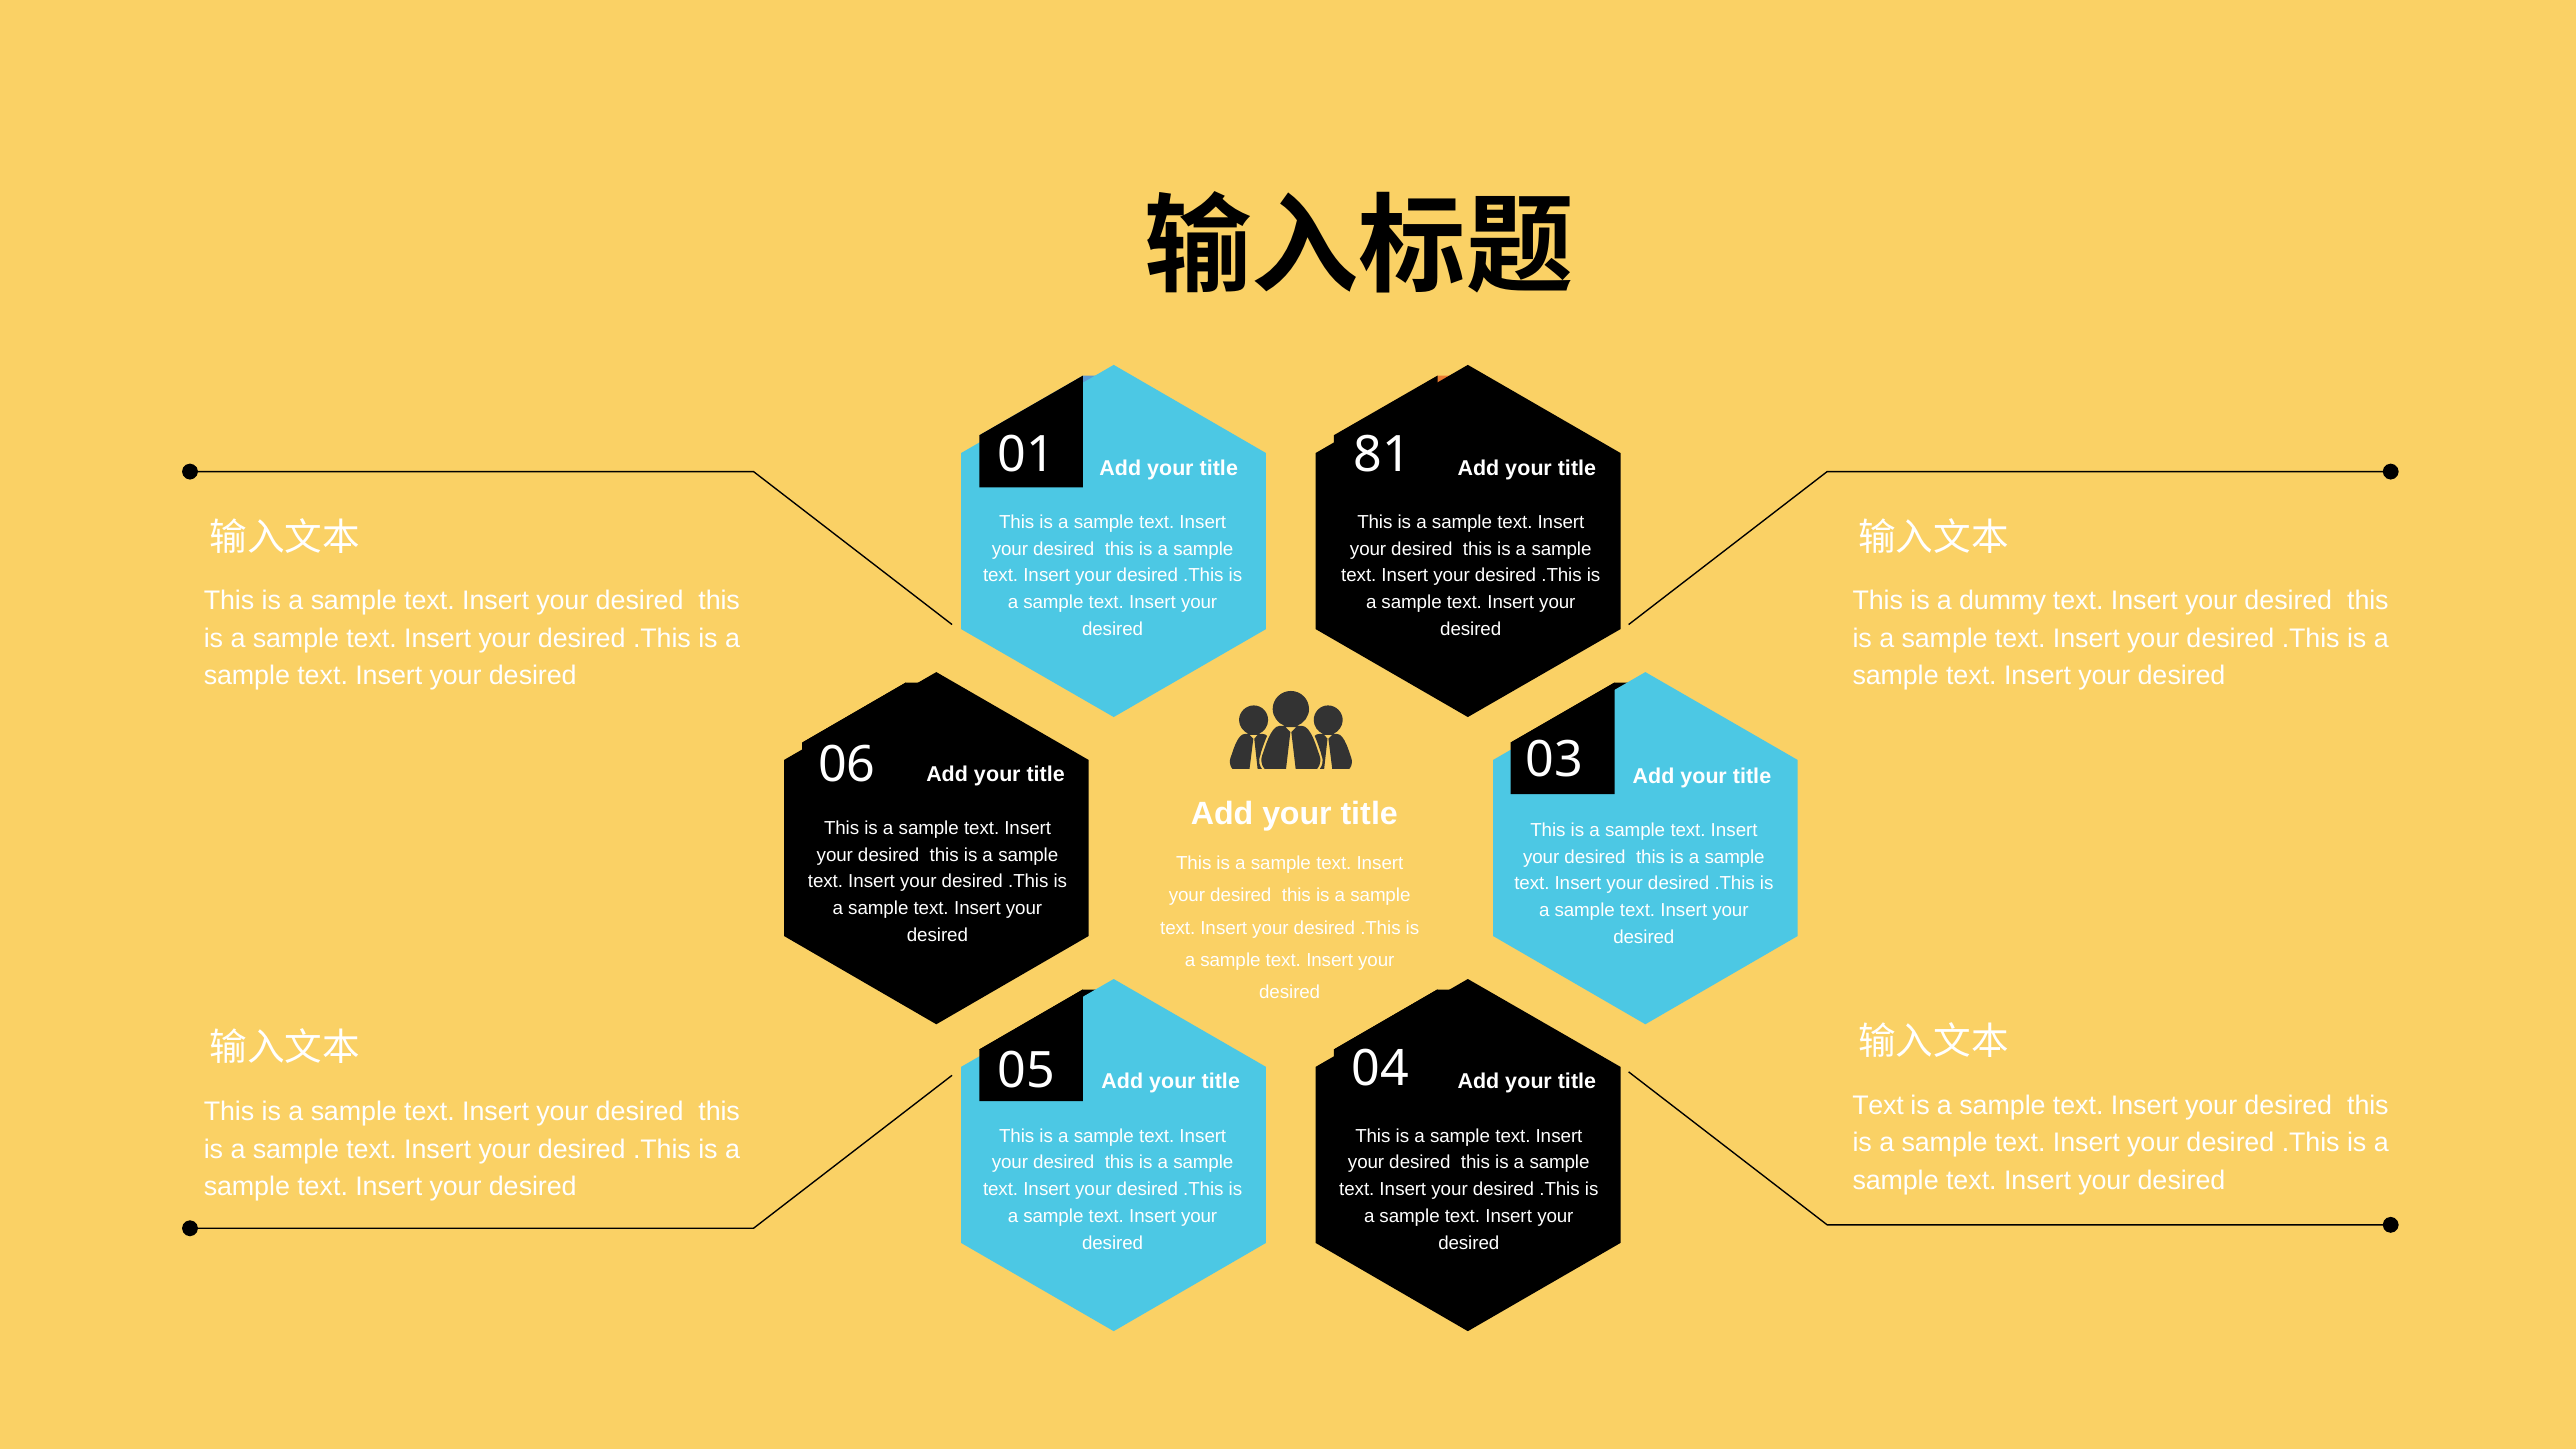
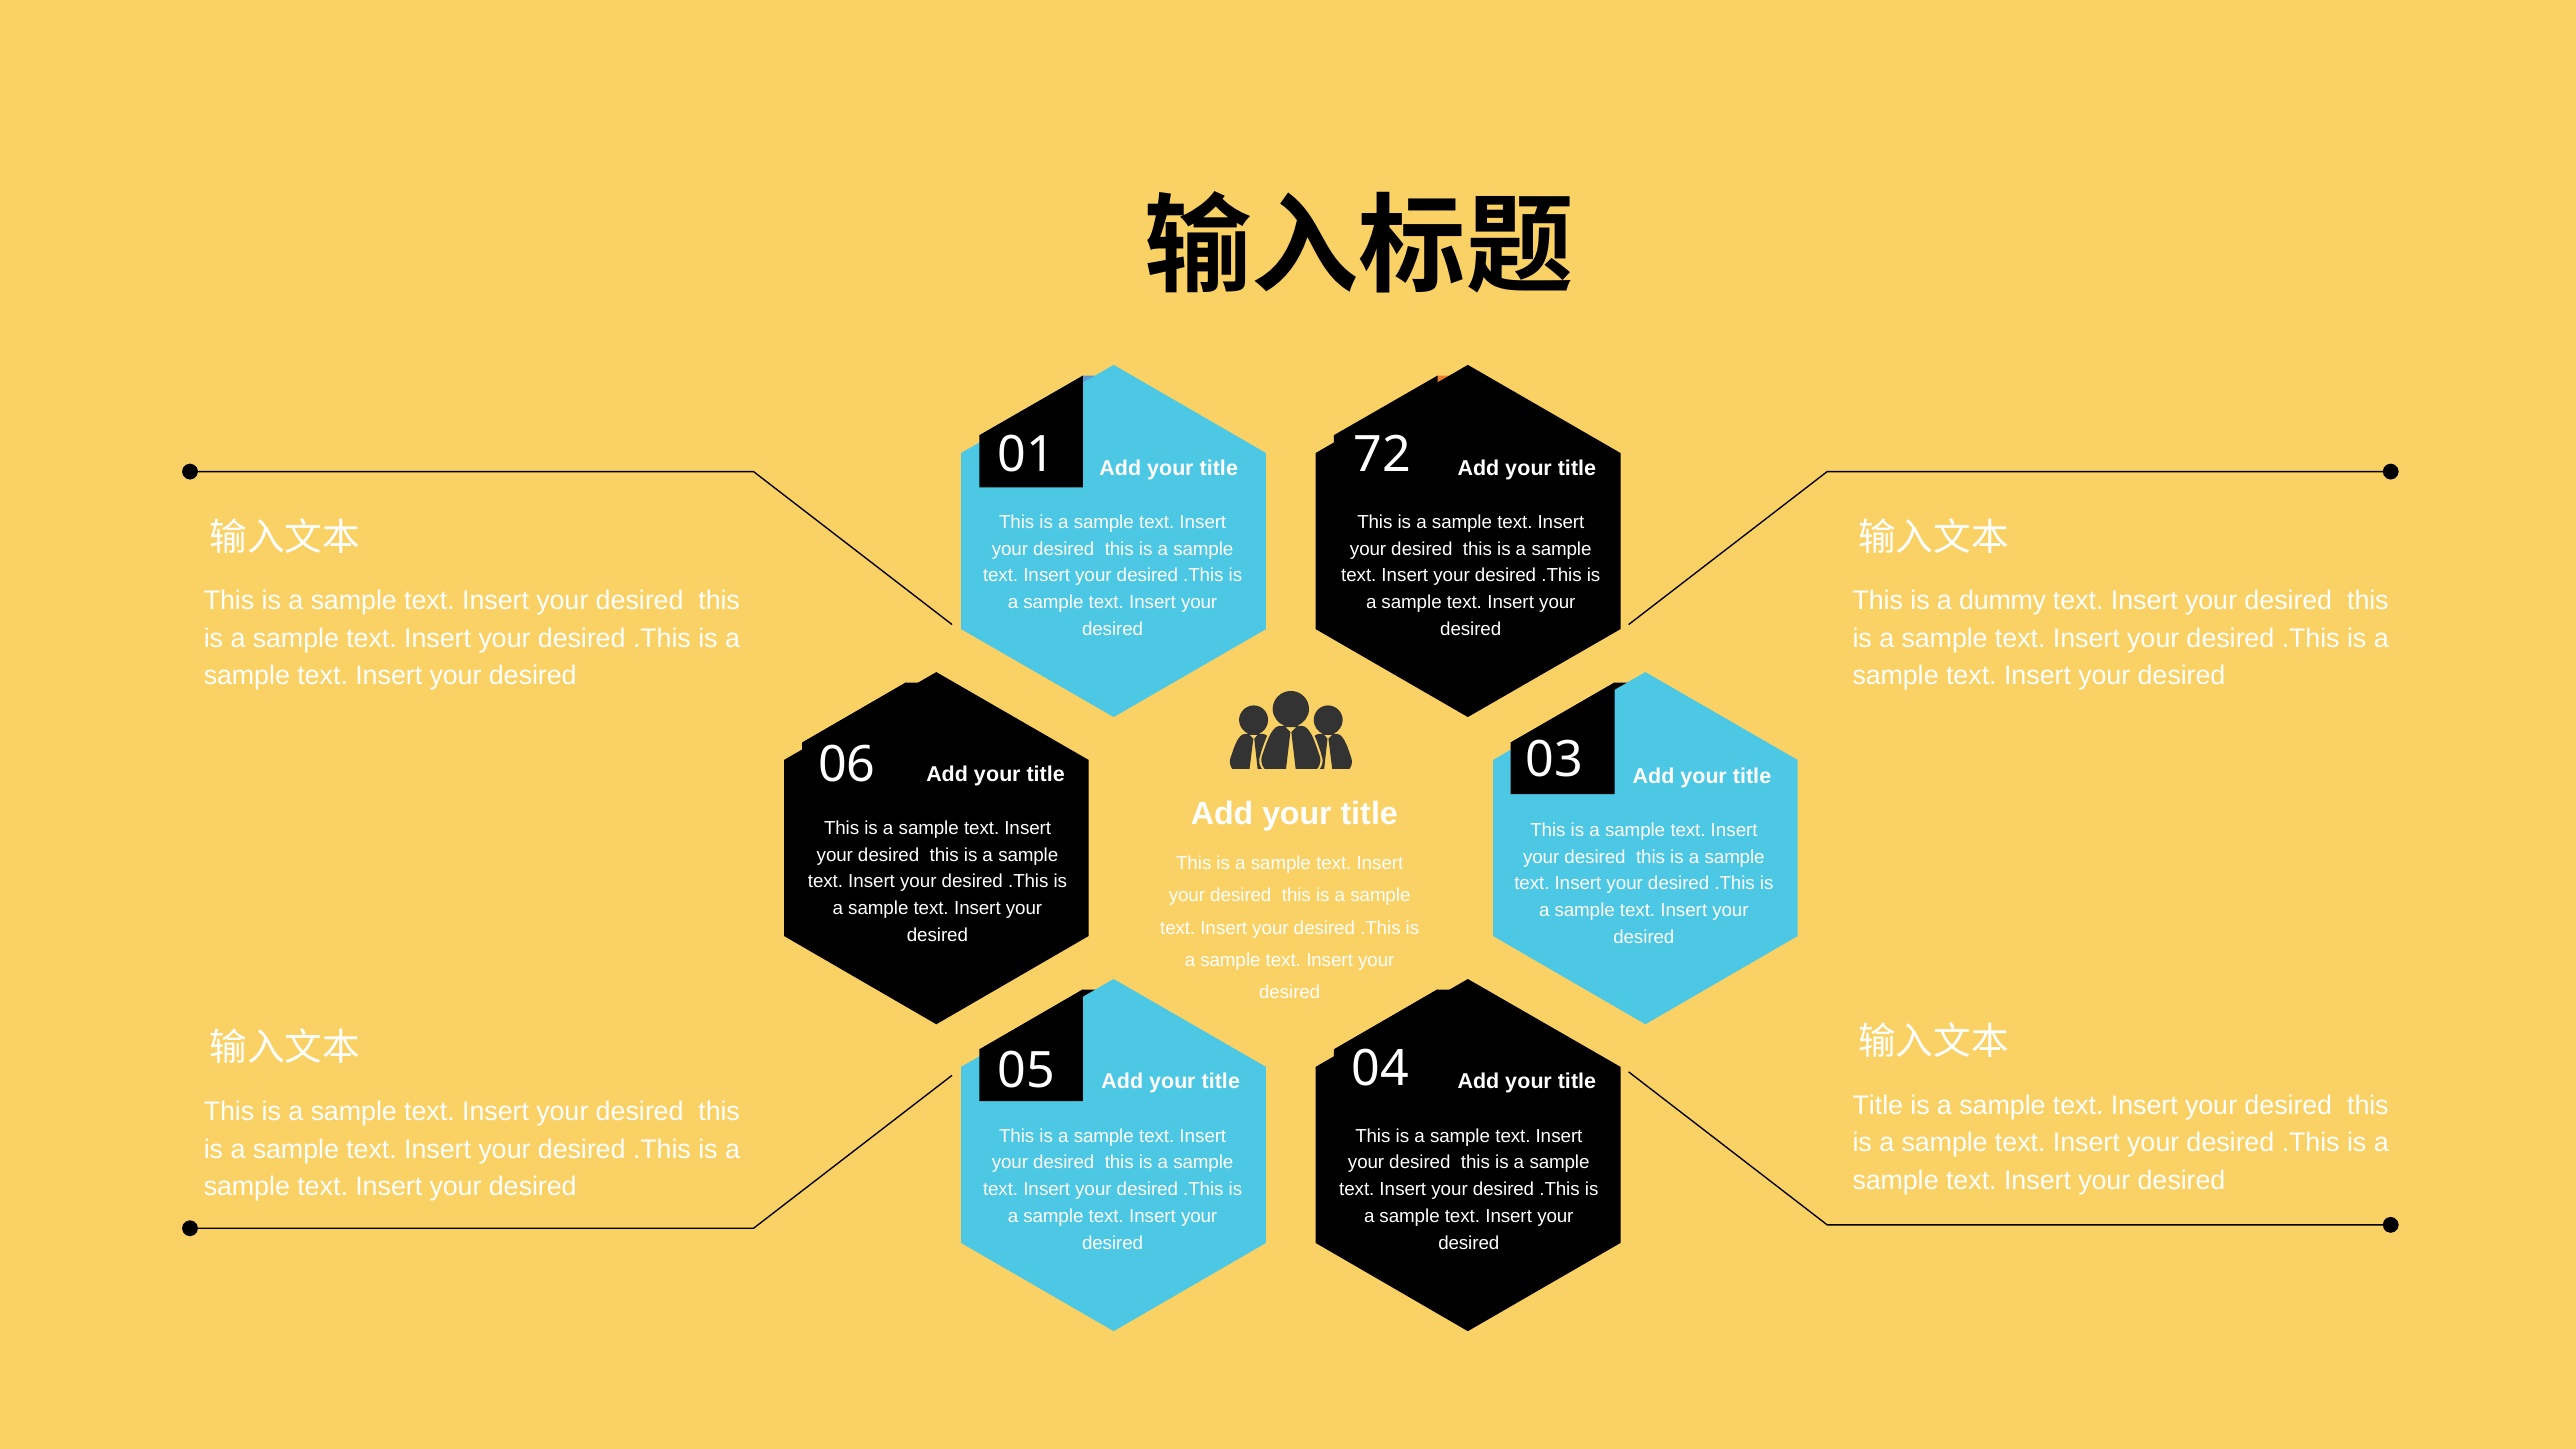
81: 81 -> 72 (1383, 455)
Text: Text -> Title (1878, 1105)
